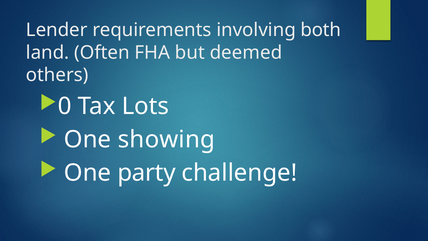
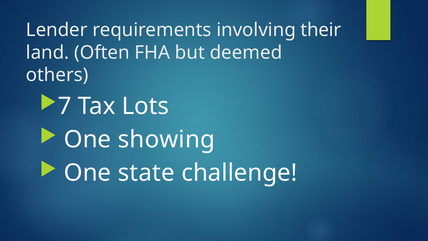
both: both -> their (321, 30)
0: 0 -> 7 (65, 106)
party: party -> state (146, 173)
